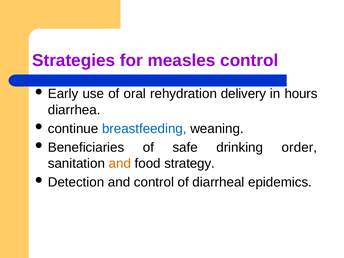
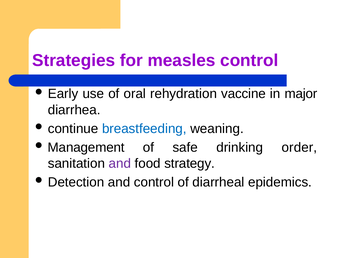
delivery: delivery -> vaccine (244, 94)
hours: hours -> major (301, 94)
Beneficiaries: Beneficiaries -> Management (86, 147)
and colour: orange -> purple (120, 163)
